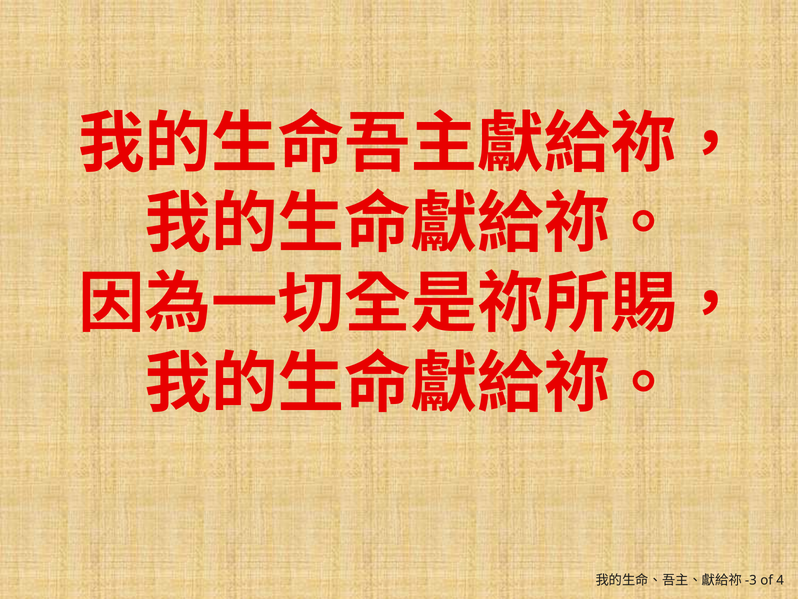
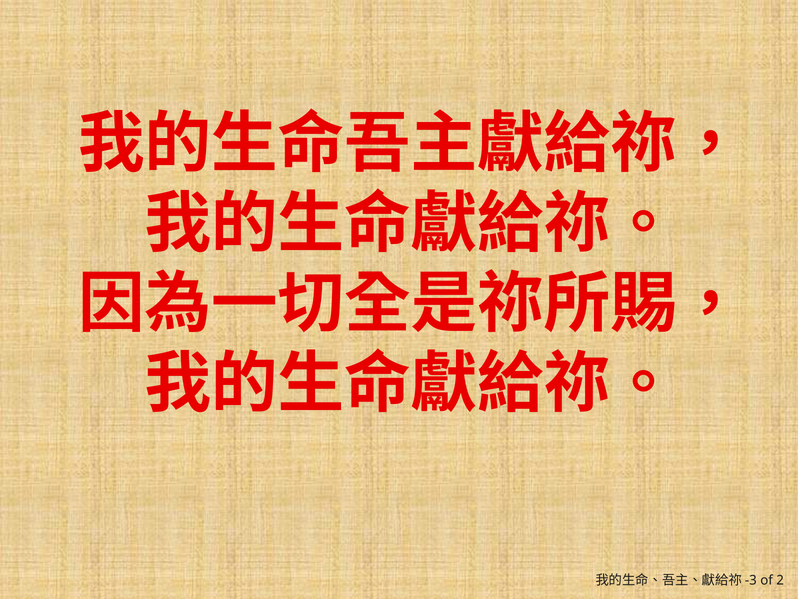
4: 4 -> 2 (780, 580)
